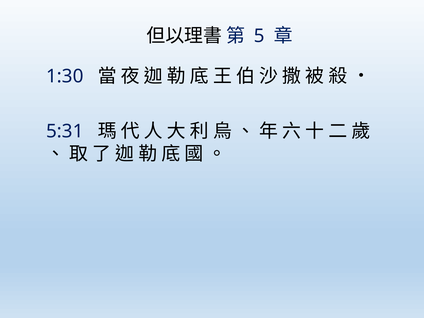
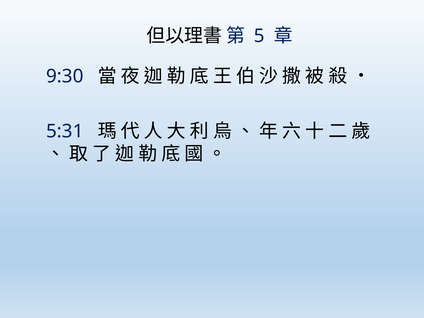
1:30: 1:30 -> 9:30 (65, 76)
